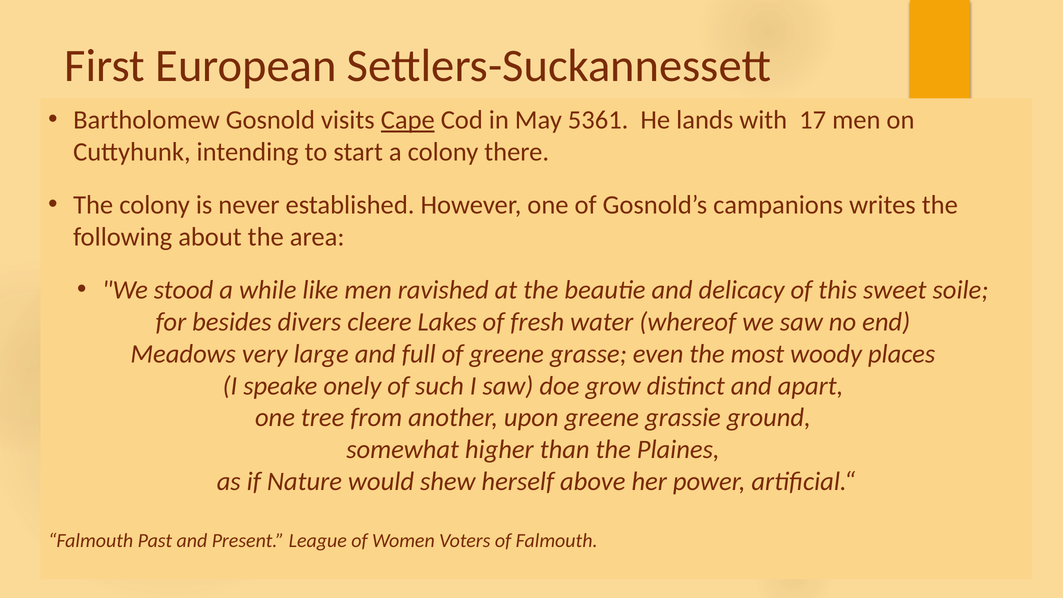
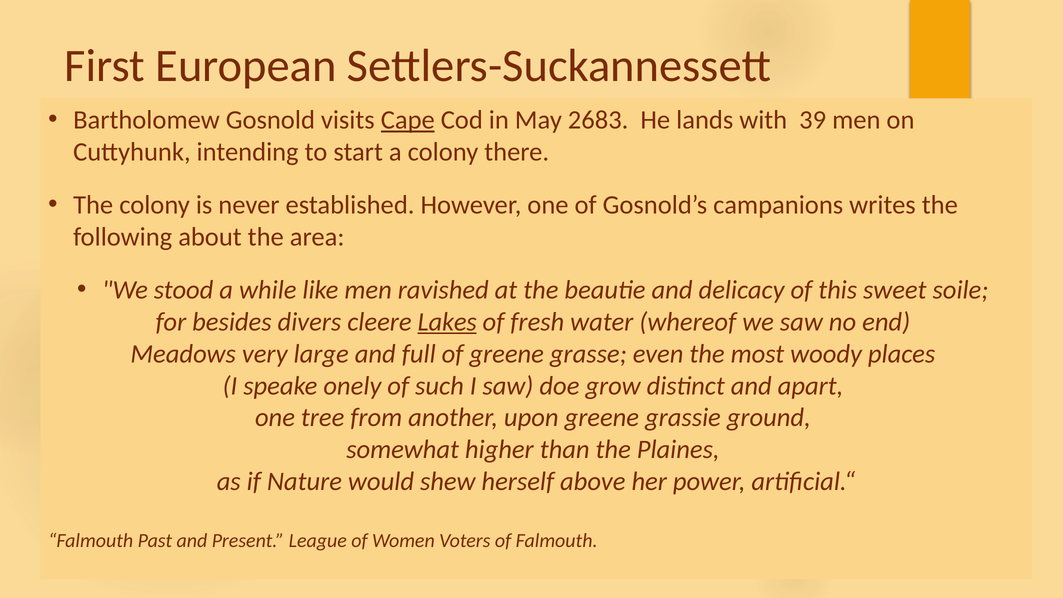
5361: 5361 -> 2683 (598, 120)
17: 17 -> 39 (813, 120)
Lakes underline: none -> present (447, 322)
